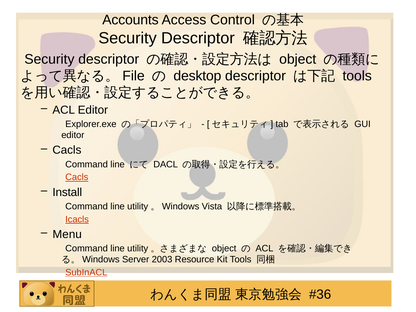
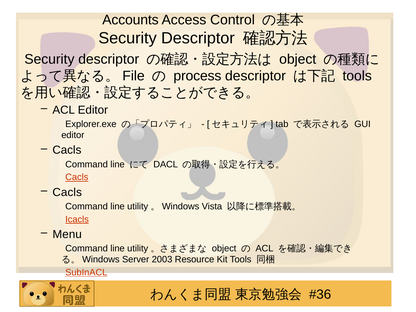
desktop: desktop -> process (197, 76)
Install: Install -> Cacls (67, 192)
